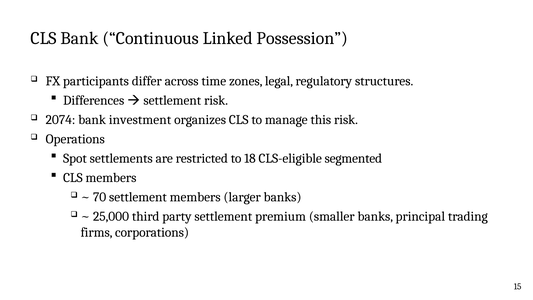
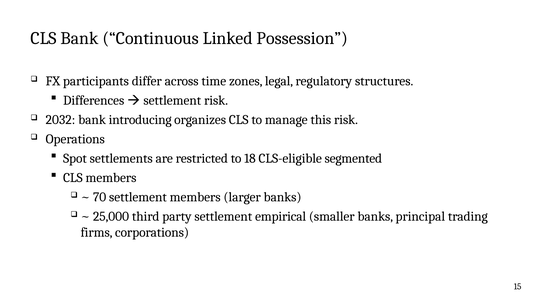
2074: 2074 -> 2032 (60, 120)
investment: investment -> introducing (140, 120)
premium: premium -> empirical (281, 216)
